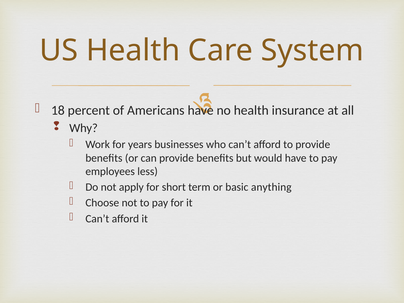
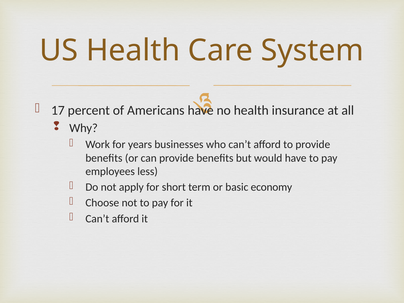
18: 18 -> 17 (58, 110)
anything: anything -> economy (271, 187)
